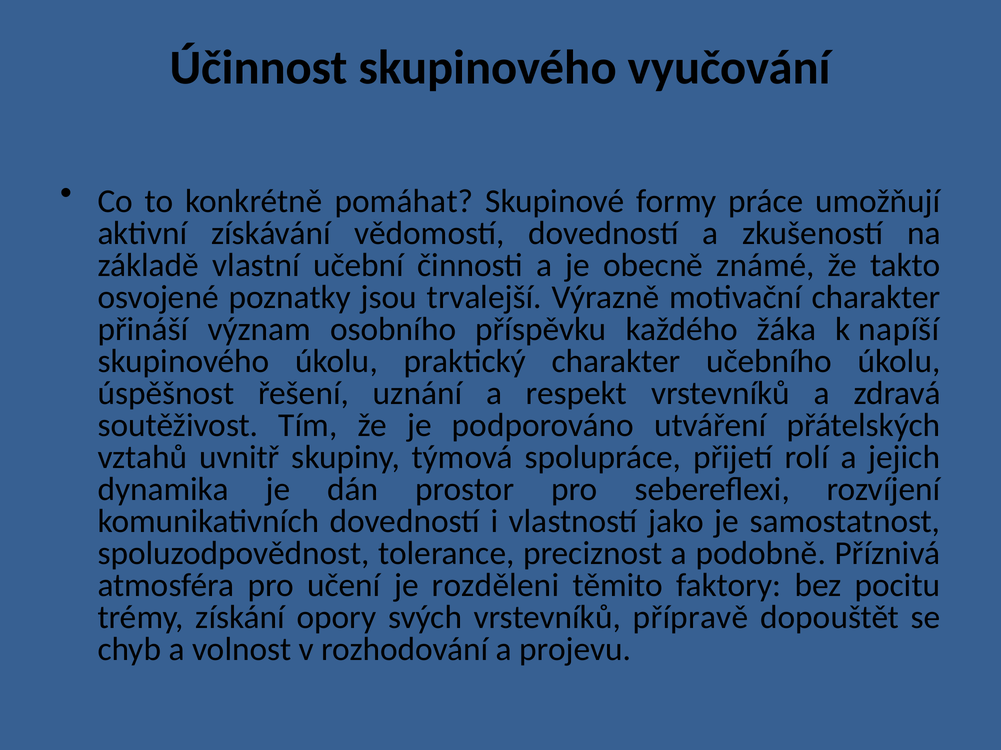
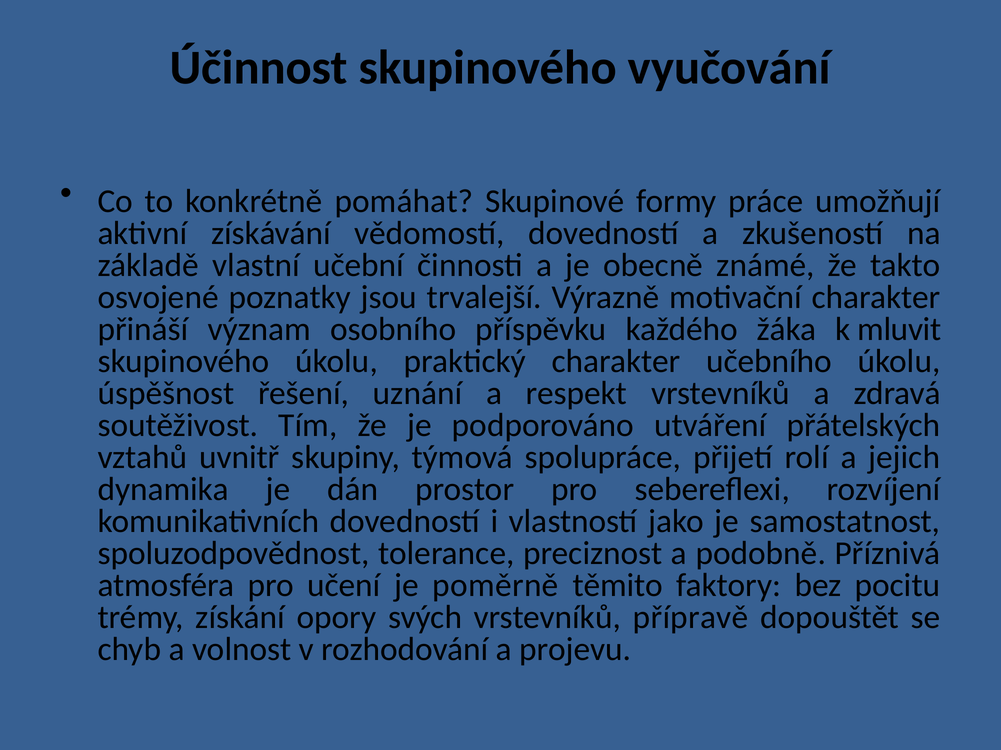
napíší: napíší -> mluvit (899, 329)
rozděleni: rozděleni -> poměrně (495, 586)
